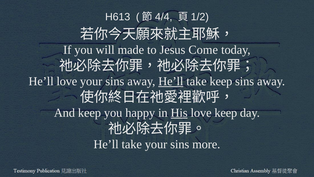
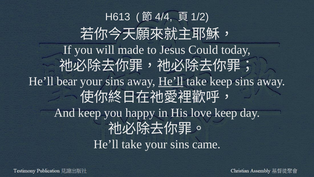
Come: Come -> Could (203, 50)
He’ll love: love -> bear (67, 81)
His underline: present -> none (179, 113)
more: more -> came (206, 144)
